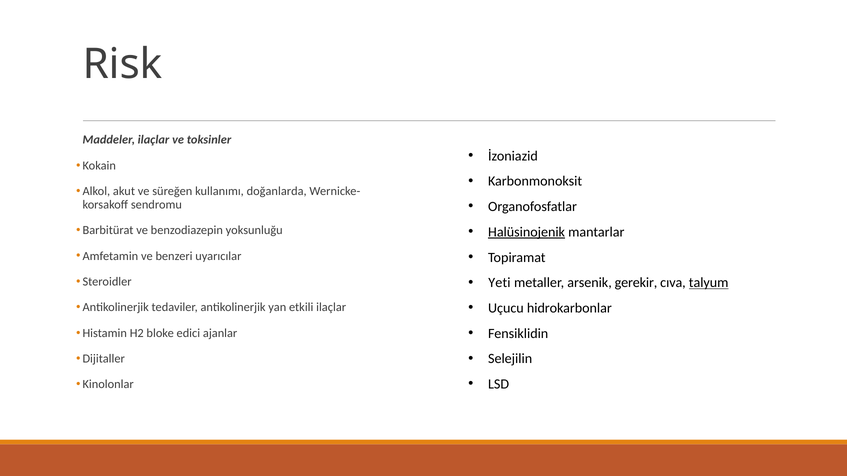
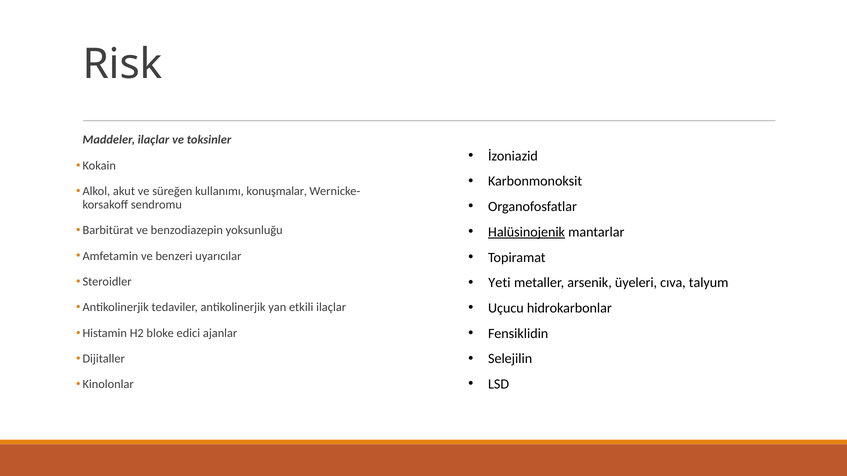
doğanlarda: doğanlarda -> konuşmalar (277, 191)
gerekir: gerekir -> üyeleri (636, 283)
talyum underline: present -> none (709, 283)
